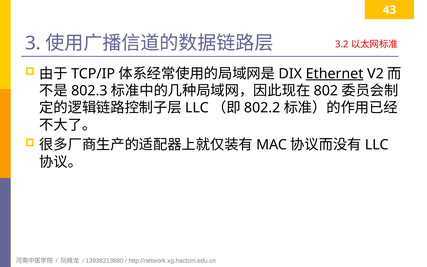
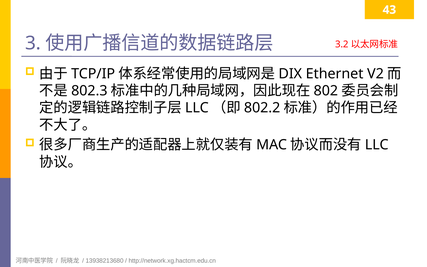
Ethernet underline: present -> none (335, 74)
